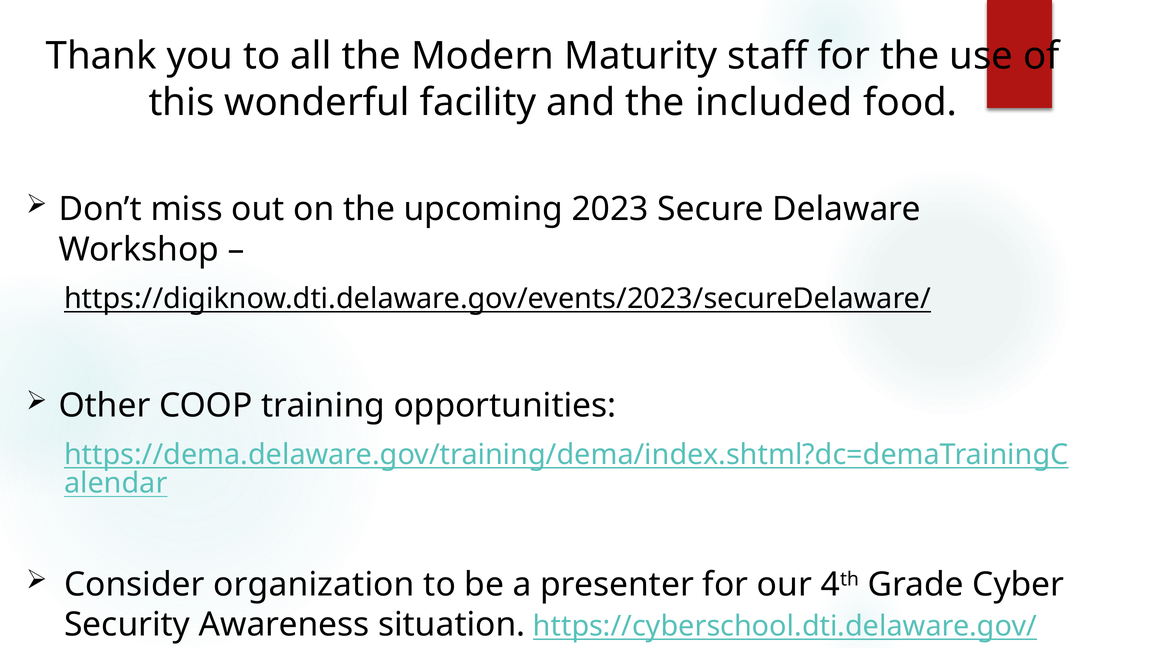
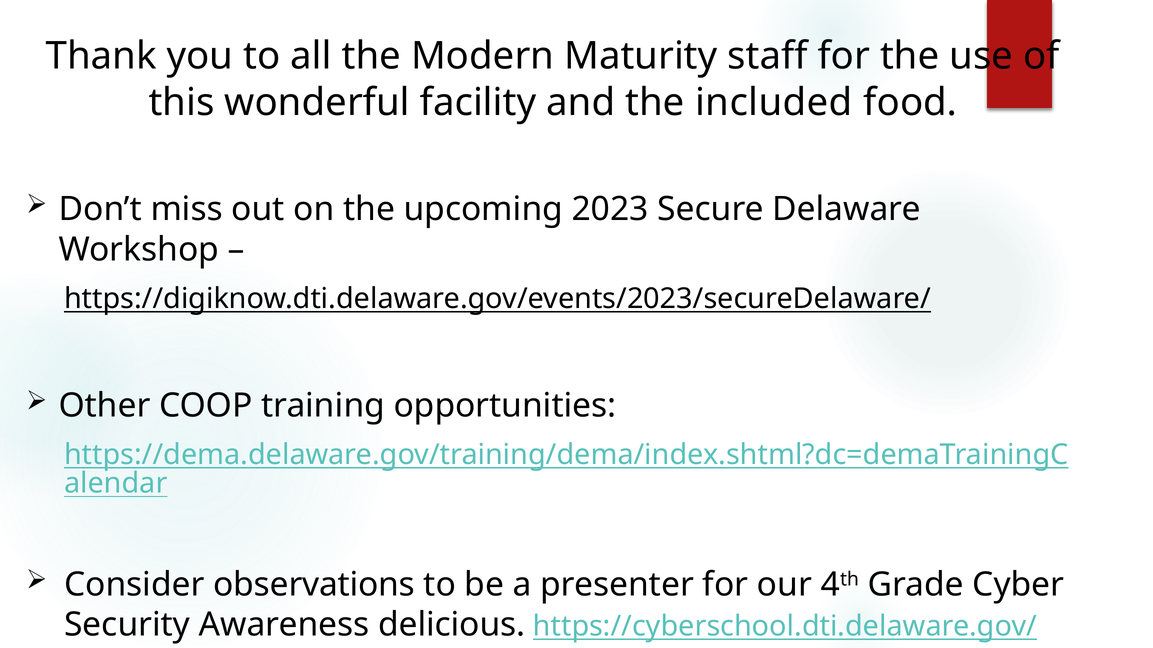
organization: organization -> observations (314, 585)
situation: situation -> delicious (452, 625)
